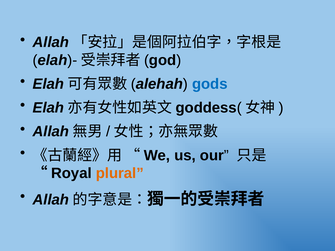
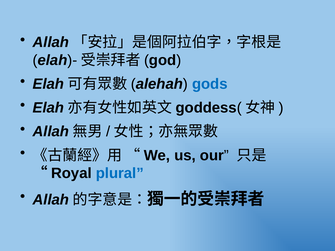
plural colour: orange -> blue (120, 173)
